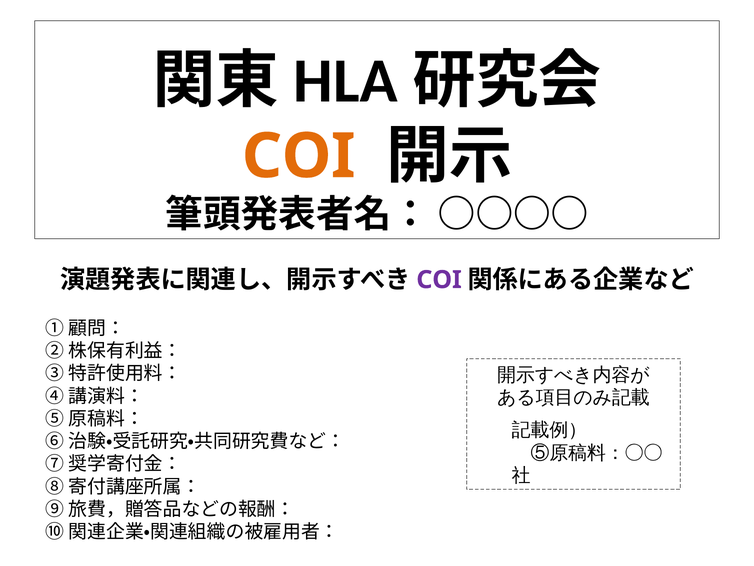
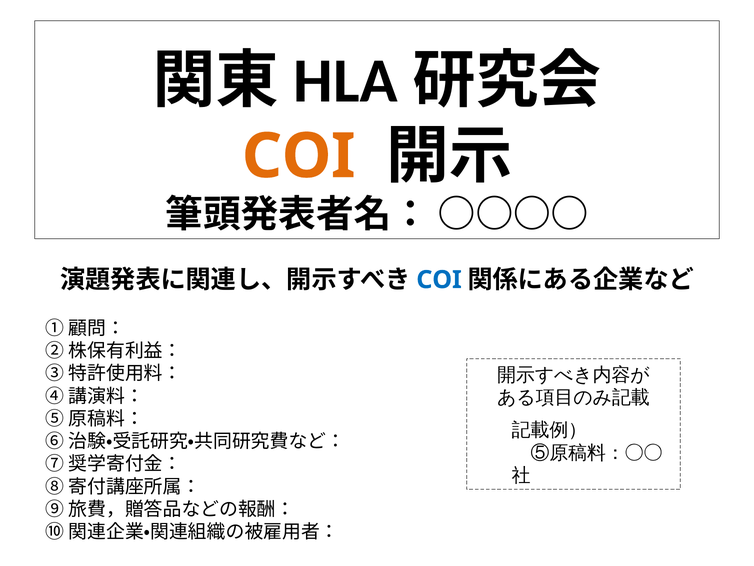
COI colour: purple -> blue (439, 280)
